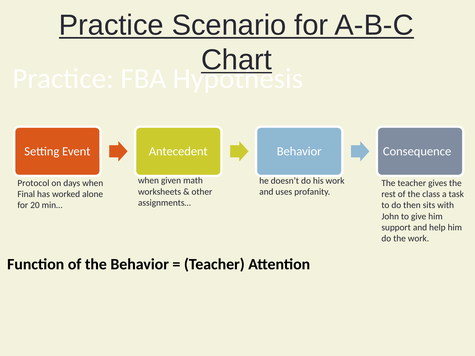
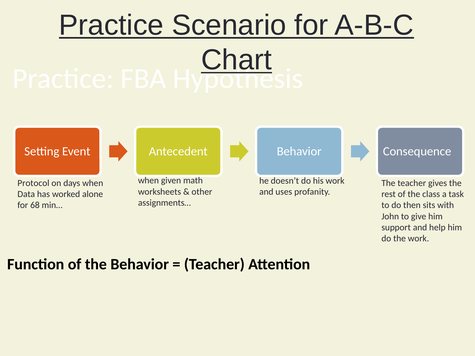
Final: Final -> Data (26, 194)
20: 20 -> 68 (35, 205)
